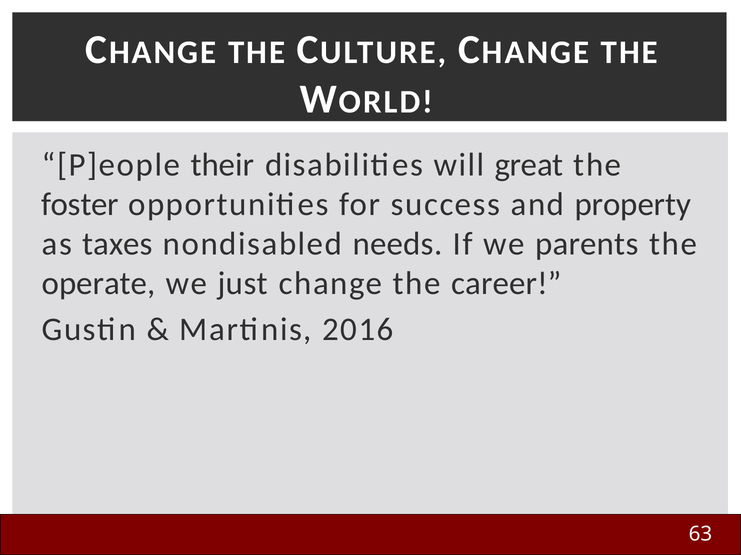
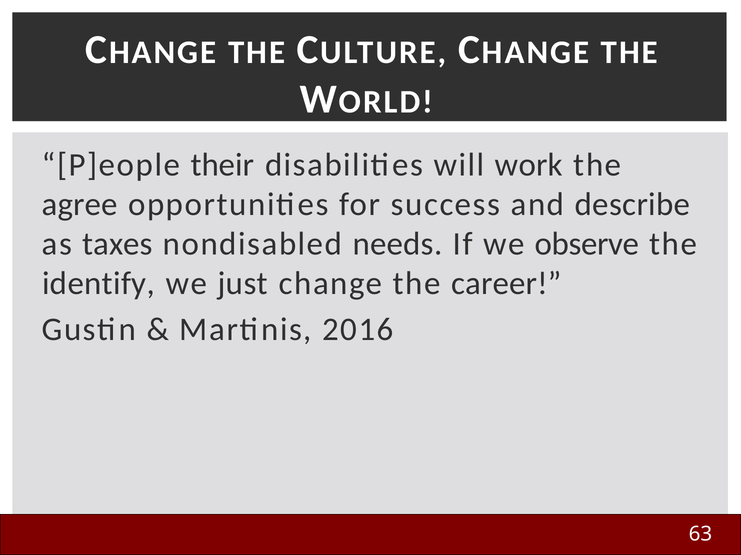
great: great -> work (529, 165)
foster: foster -> agree (80, 205)
property: property -> describe (633, 205)
parents: parents -> observe (587, 244)
operate: operate -> identify (98, 284)
